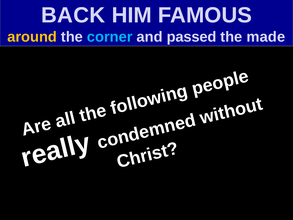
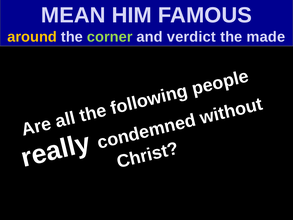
BACK: BACK -> MEAN (73, 15)
corner colour: light blue -> light green (110, 37)
passed: passed -> verdict (191, 37)
